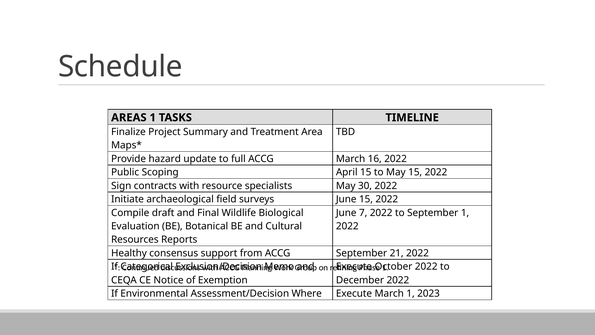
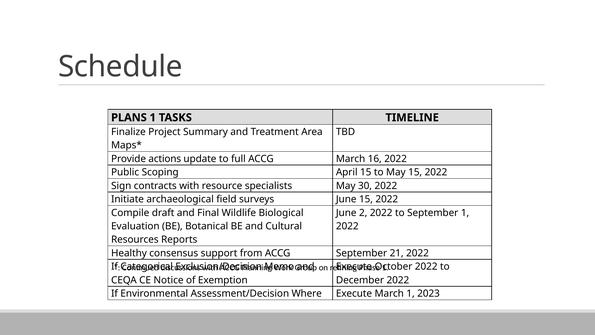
AREAS: AREAS -> PLANS (129, 117)
hazard: hazard -> actions (165, 159)
7: 7 -> 2 (363, 213)
